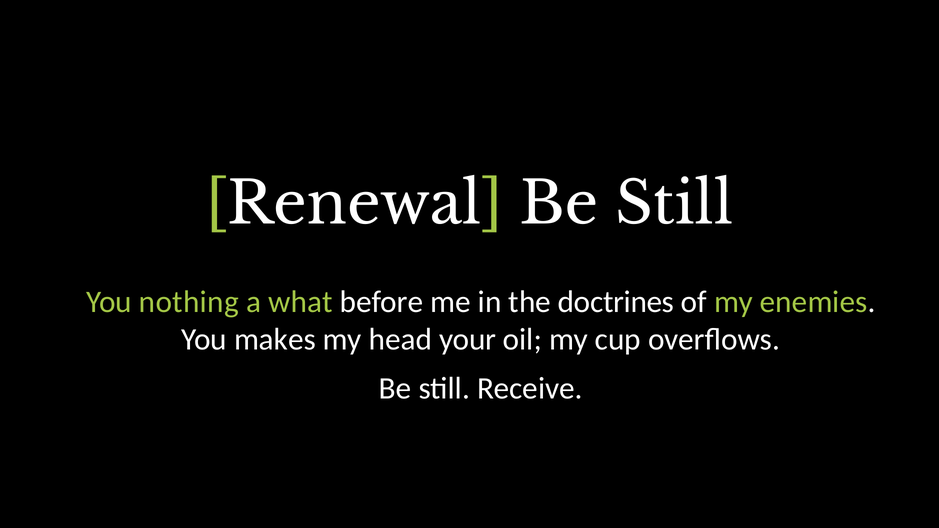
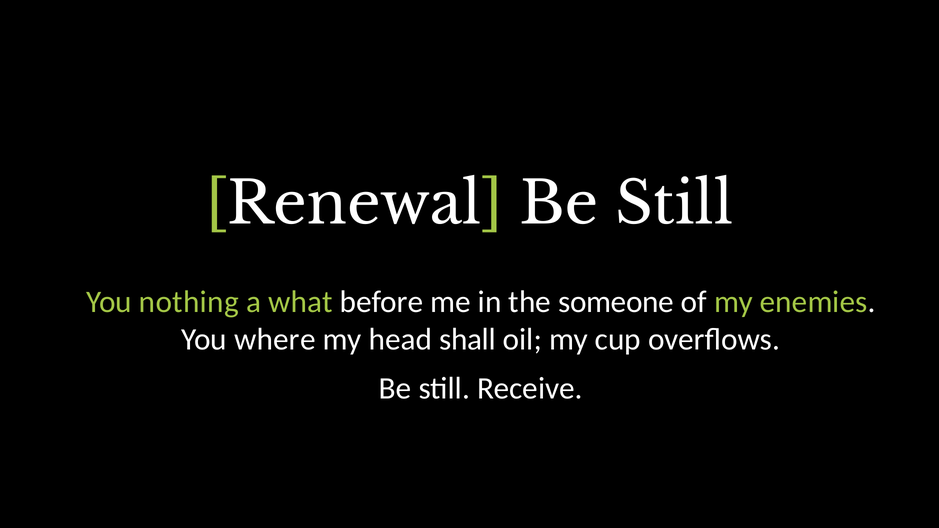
doctrines: doctrines -> someone (616, 302)
makes: makes -> where (275, 339)
your: your -> shall (468, 339)
